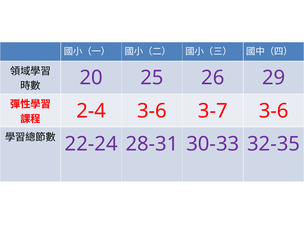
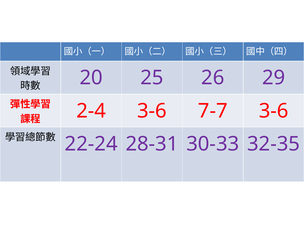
3-7: 3-7 -> 7-7 (213, 111)
